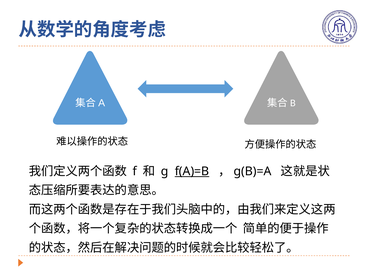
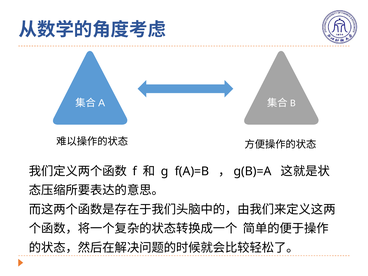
f(A)=B underline: present -> none (192, 171)
